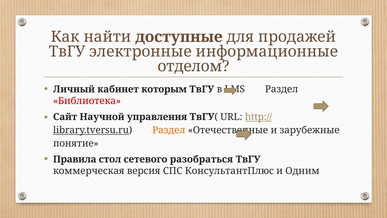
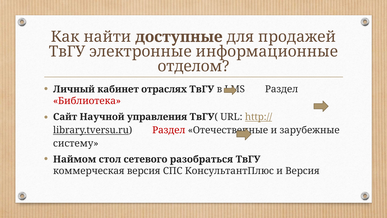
которым: которым -> отраслях (164, 89)
Раздел colour: orange -> red (169, 130)
понятие: понятие -> систему (76, 143)
Правила: Правила -> Наймом (75, 159)
и Одним: Одним -> Версия (302, 171)
